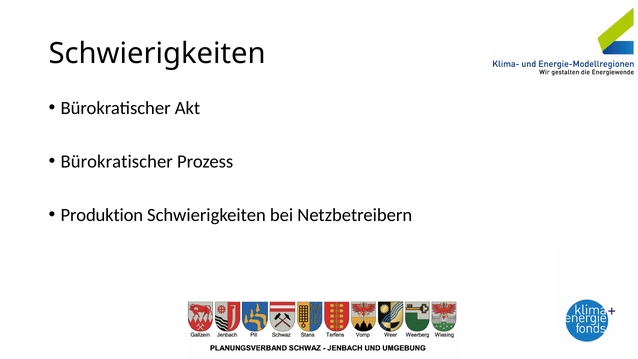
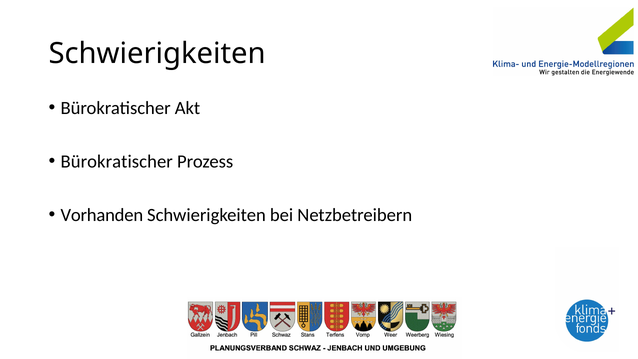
Produktion: Produktion -> Vorhanden (102, 215)
